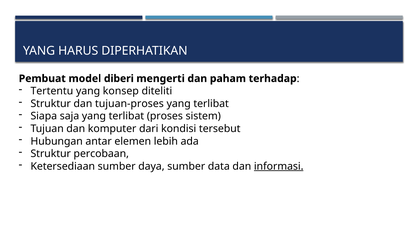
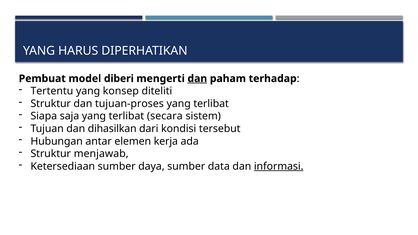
dan underline: none -> present (197, 79)
proses: proses -> secara (165, 116)
komputer: komputer -> dihasilkan (112, 129)
lebih: lebih -> kerja (166, 141)
percobaan: percobaan -> menjawab (101, 154)
